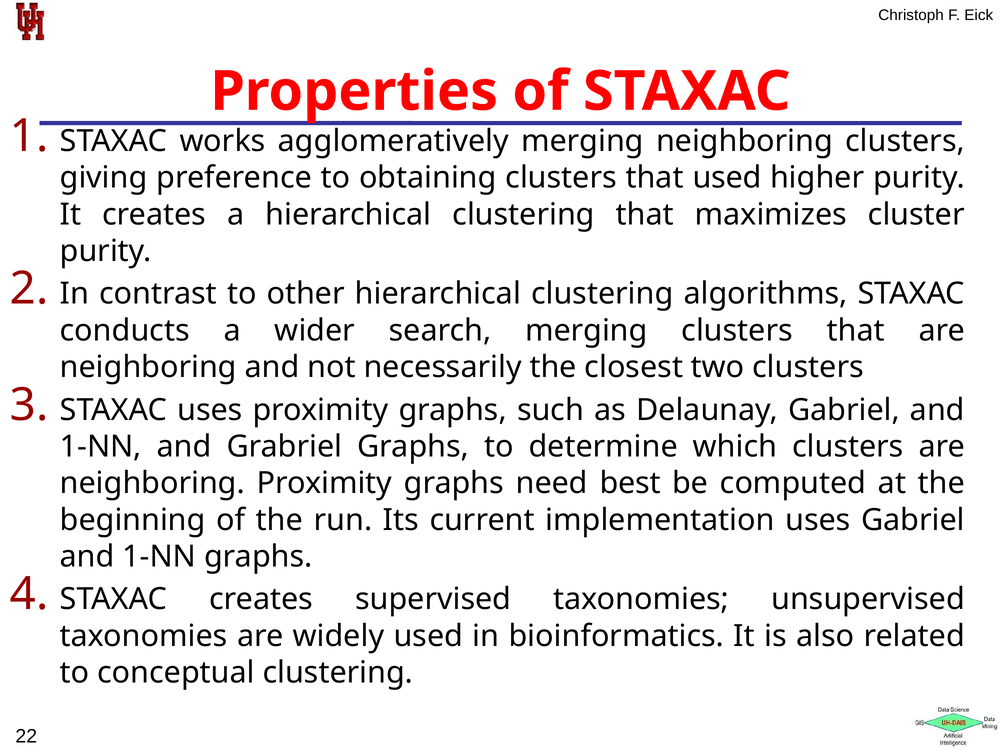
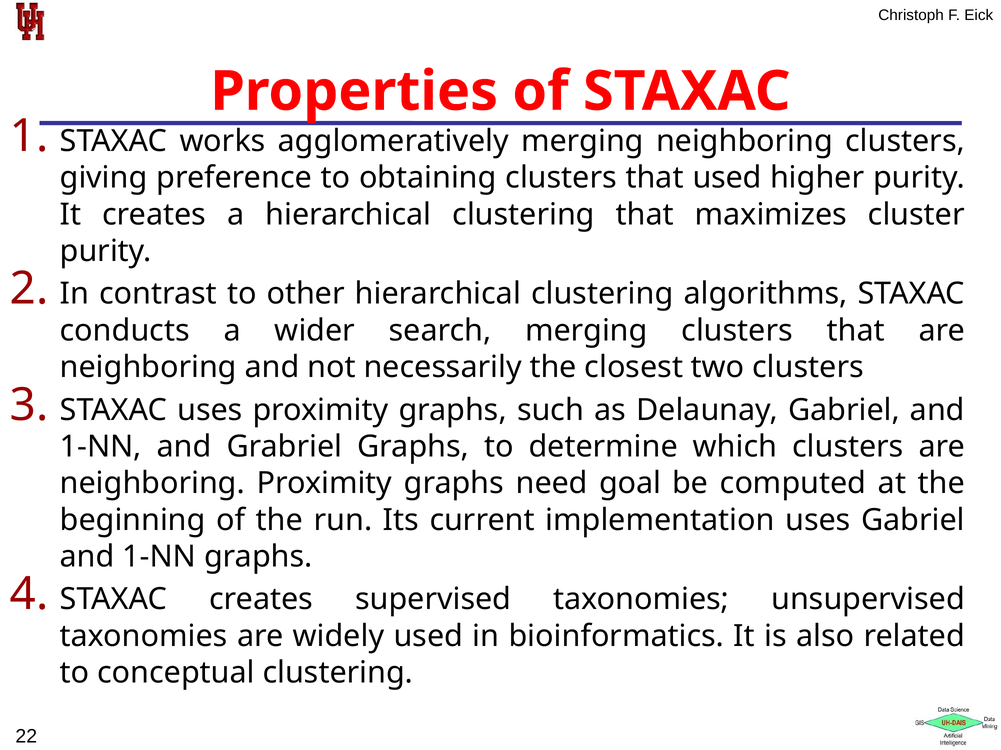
best: best -> goal (630, 484)
